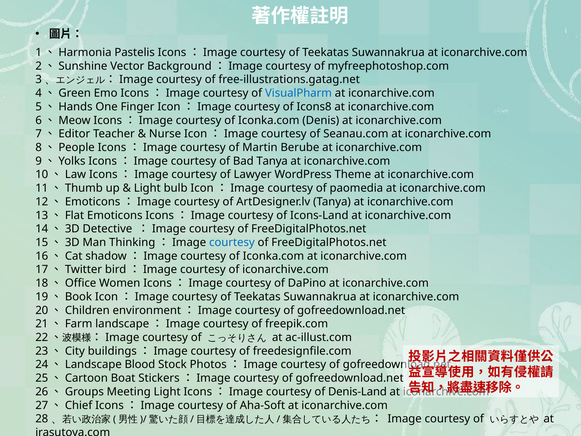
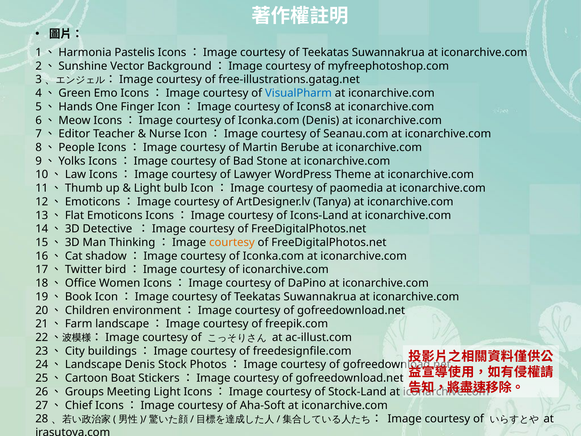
Bad Tanya: Tanya -> Stone (272, 161)
courtesy colour: blue -> orange (232, 242)
24、Landscape Blood: Blood -> Denis (140, 364)
Denis-Land: Denis-Land -> Stock-Land (357, 392)
